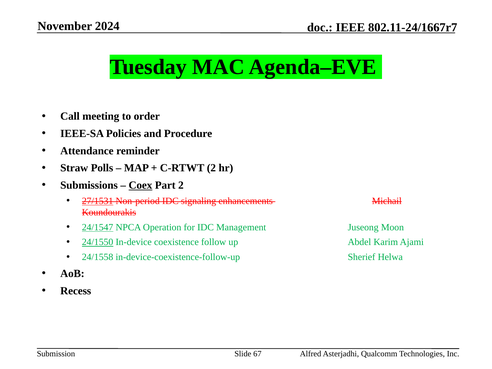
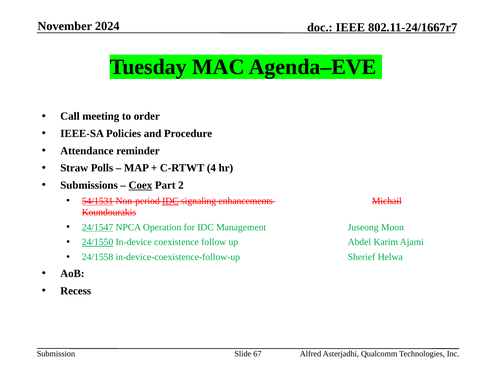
C-RTWT 2: 2 -> 4 (211, 168)
27/1531: 27/1531 -> 54/1531 (98, 201)
IDC underline: none -> present (170, 201)
